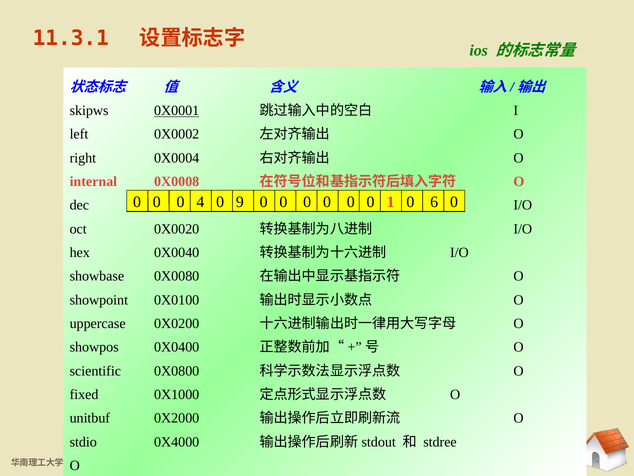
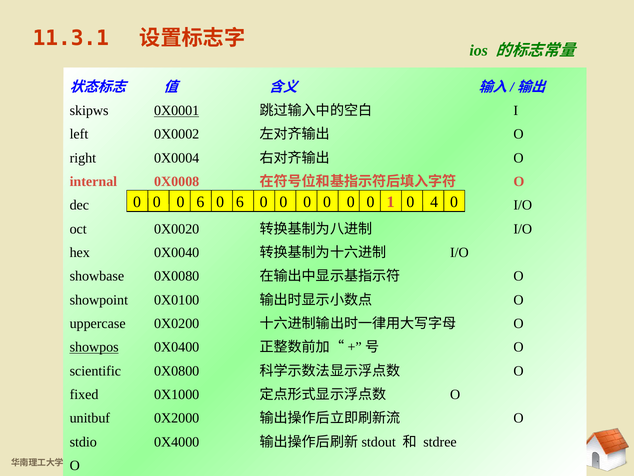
4: 4 -> 6 (200, 202)
9: 9 -> 6 (240, 202)
6: 6 -> 4 (434, 202)
showpos underline: none -> present (94, 347)
